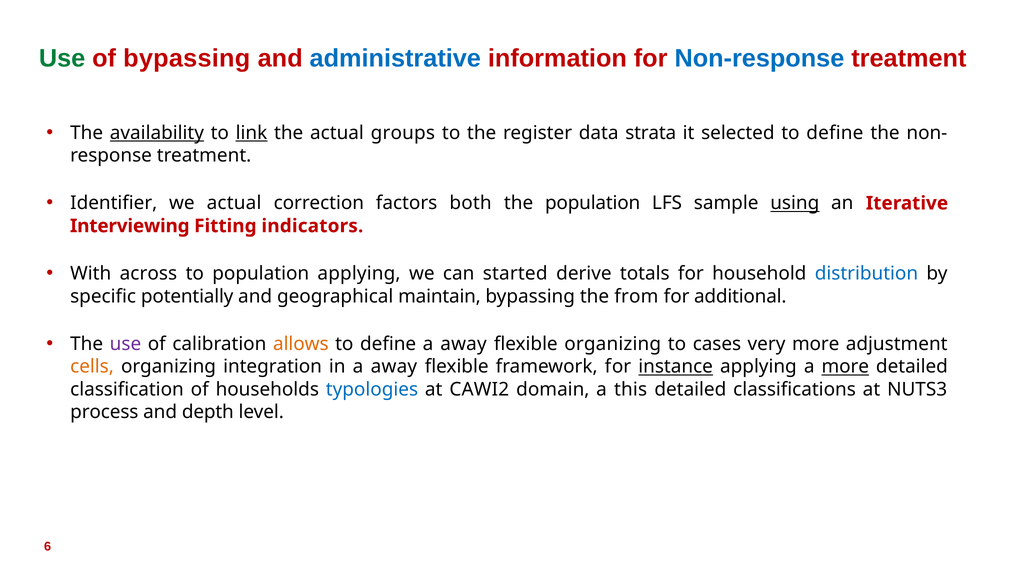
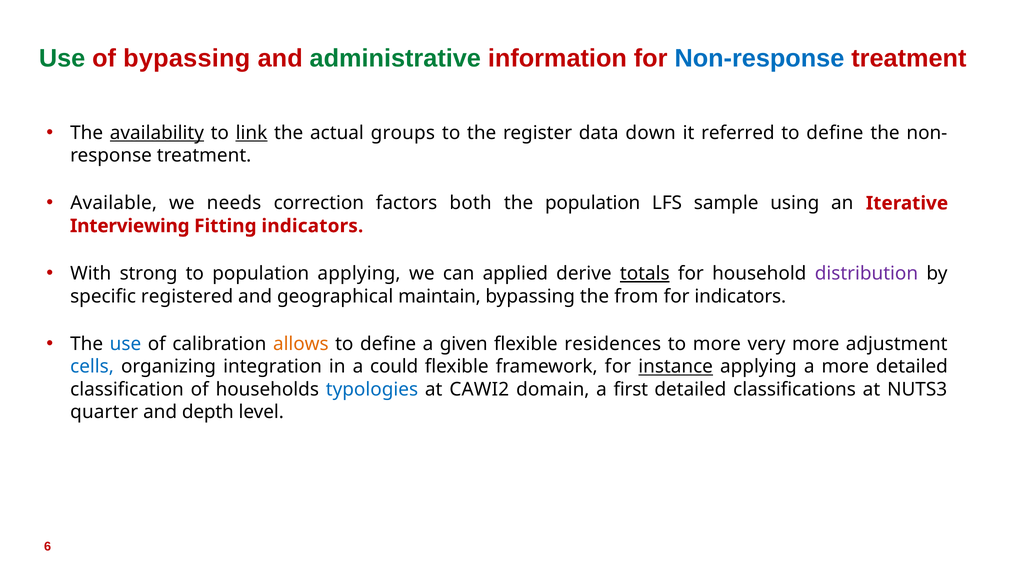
administrative colour: blue -> green (395, 59)
strata: strata -> down (651, 133)
selected: selected -> referred (738, 133)
Identifier: Identifier -> Available (114, 203)
we actual: actual -> needs (234, 203)
using underline: present -> none (795, 203)
across: across -> strong (149, 273)
started: started -> applied (515, 273)
totals underline: none -> present (645, 273)
distribution colour: blue -> purple (866, 273)
potentially: potentially -> registered (187, 296)
for additional: additional -> indicators (740, 296)
use colour: purple -> blue (125, 344)
define a away: away -> given (464, 344)
flexible organizing: organizing -> residences (613, 344)
to cases: cases -> more (717, 344)
cells colour: orange -> blue (92, 367)
in a away: away -> could (394, 367)
more underline: present -> none (845, 367)
this: this -> first (631, 389)
process: process -> quarter (104, 412)
